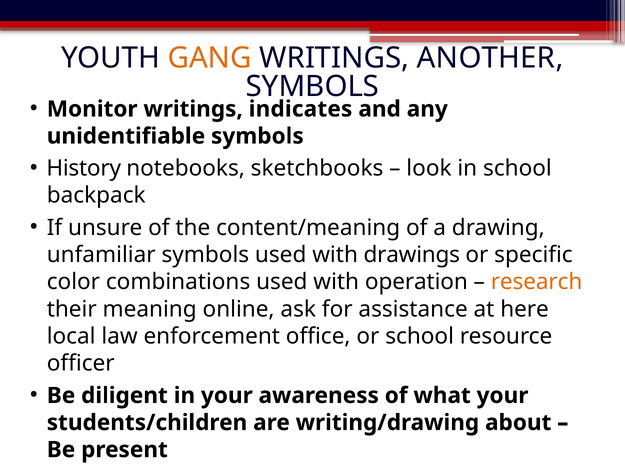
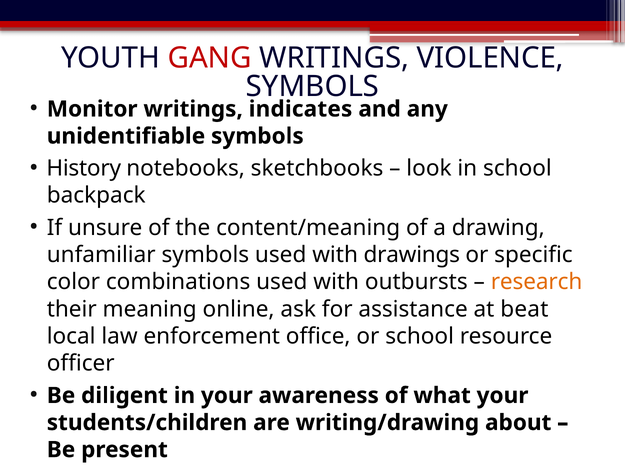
GANG colour: orange -> red (210, 58)
ANOTHER: ANOTHER -> VIOLENCE (490, 58)
operation: operation -> outbursts (416, 282)
here: here -> beat (524, 309)
